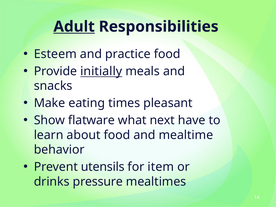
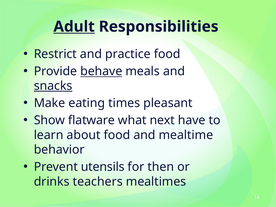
Esteem: Esteem -> Restrict (55, 54)
initially: initially -> behave (101, 71)
snacks underline: none -> present (53, 86)
item: item -> then (161, 167)
pressure: pressure -> teachers (98, 182)
